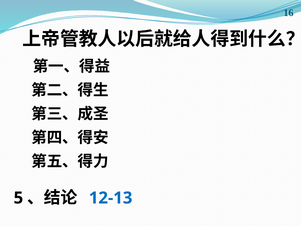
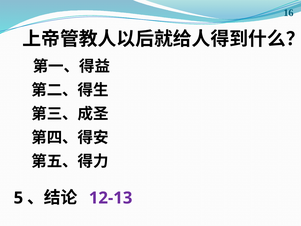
12-13 colour: blue -> purple (111, 198)
